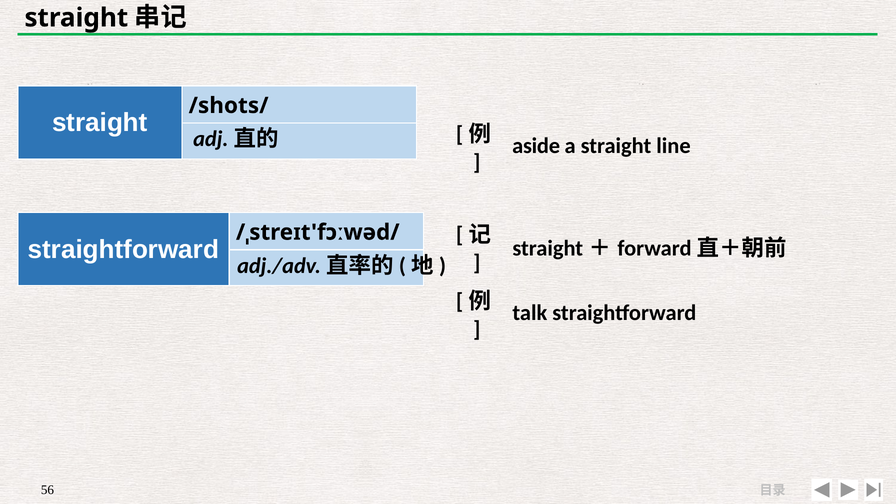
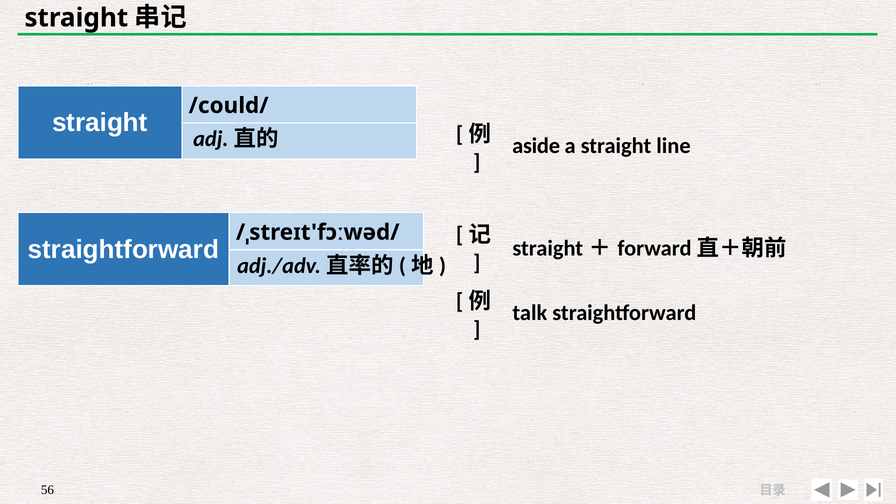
/shots/: /shots/ -> /could/ (229, 106)
